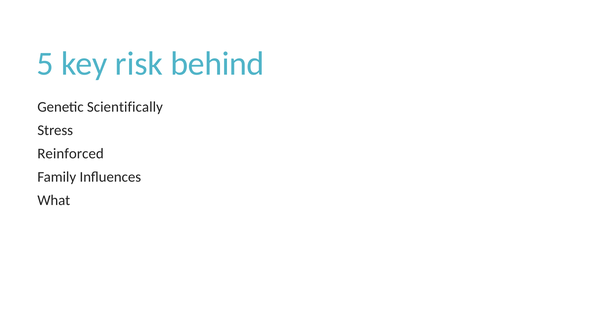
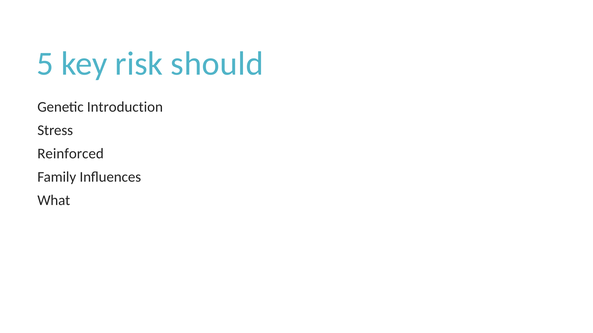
behind: behind -> should (217, 64)
Scientifically: Scientifically -> Introduction (125, 107)
